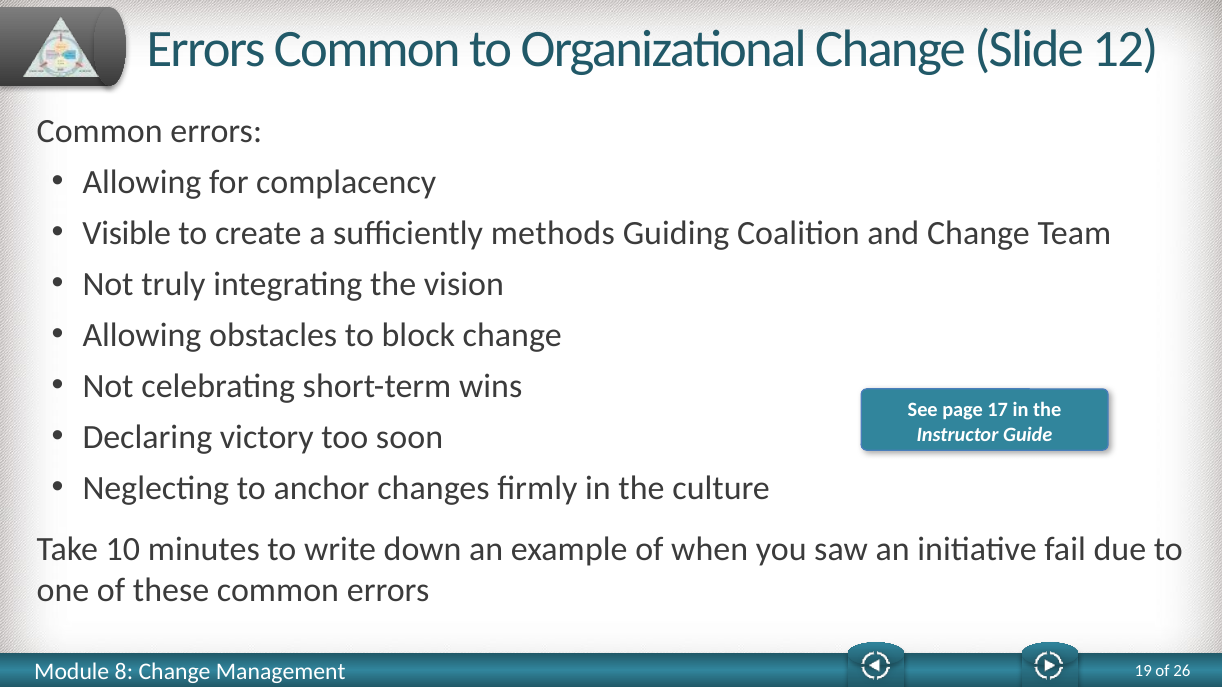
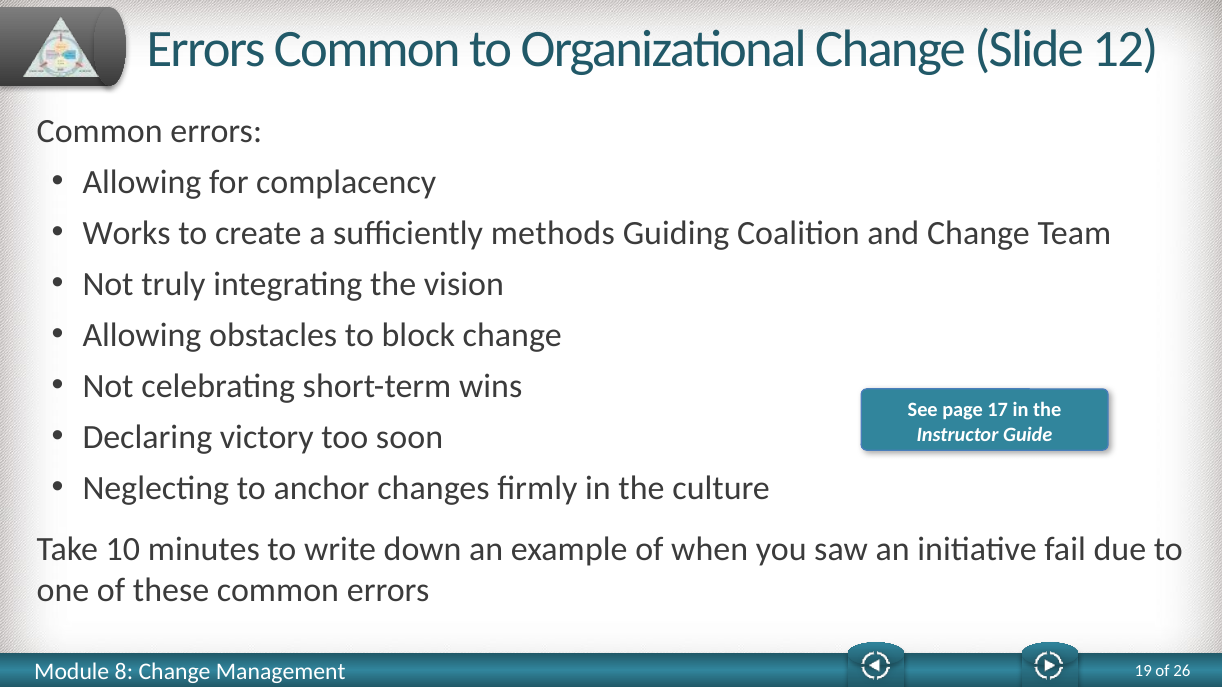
Visible: Visible -> Works (127, 234)
